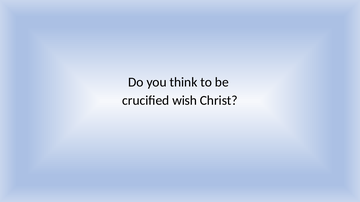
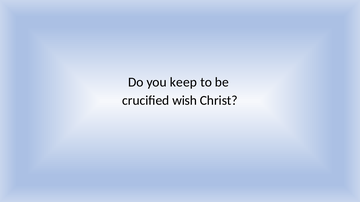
think: think -> keep (183, 82)
